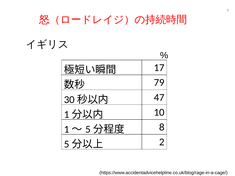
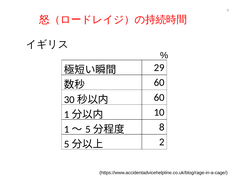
17: 17 -> 29 (159, 68)
79: 79 -> 60 (159, 83)
47: 47 -> 60 (159, 98)
